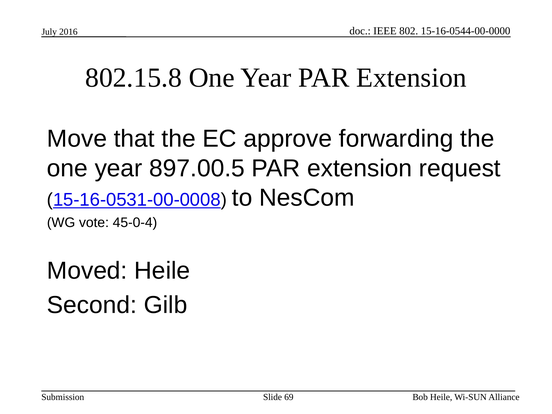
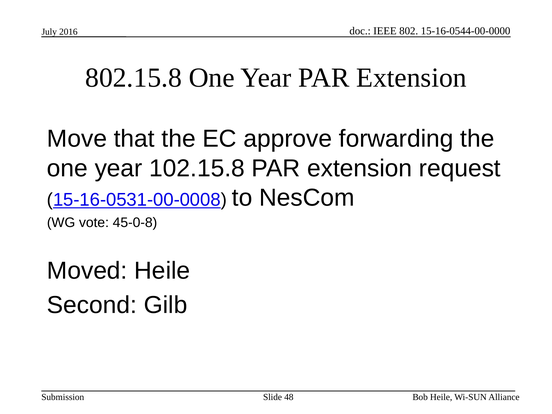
897.00.5: 897.00.5 -> 102.15.8 (197, 168)
45-0-4: 45-0-4 -> 45-0-8 (135, 223)
69: 69 -> 48 (289, 397)
